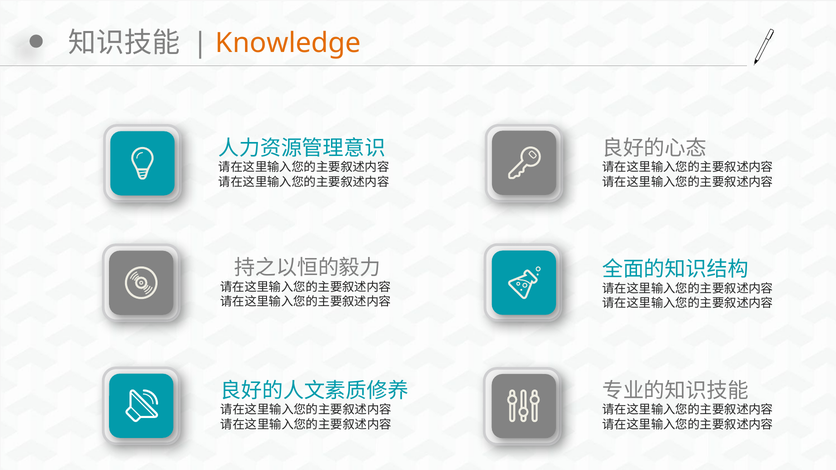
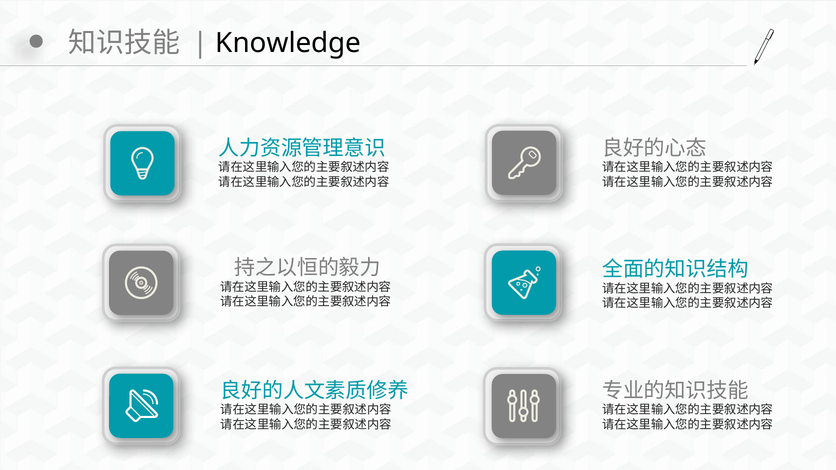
Knowledge colour: orange -> black (288, 43)
